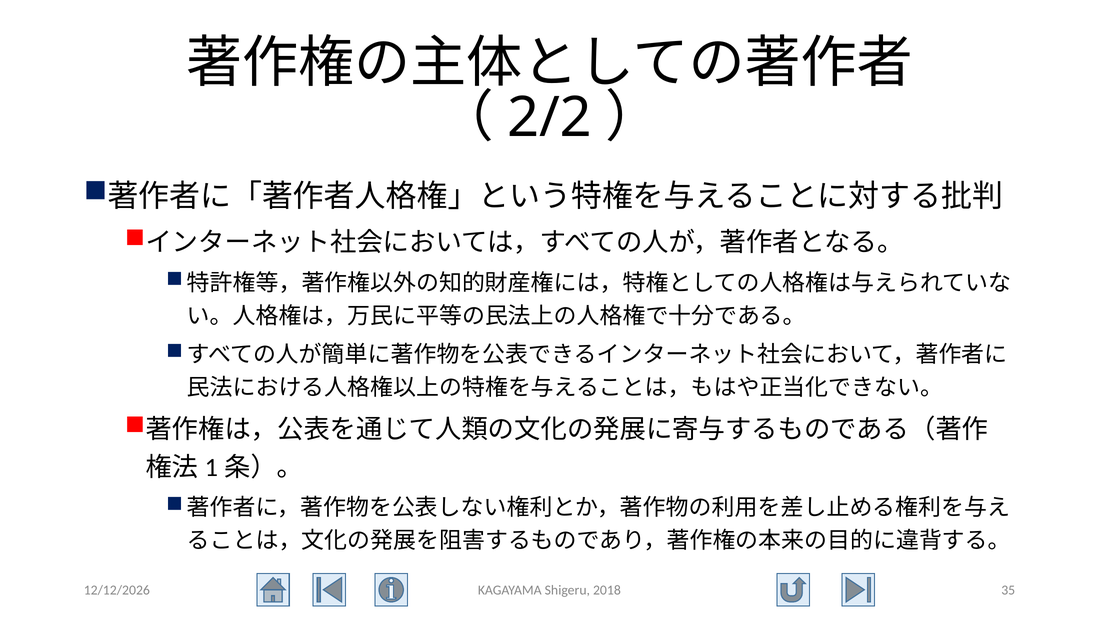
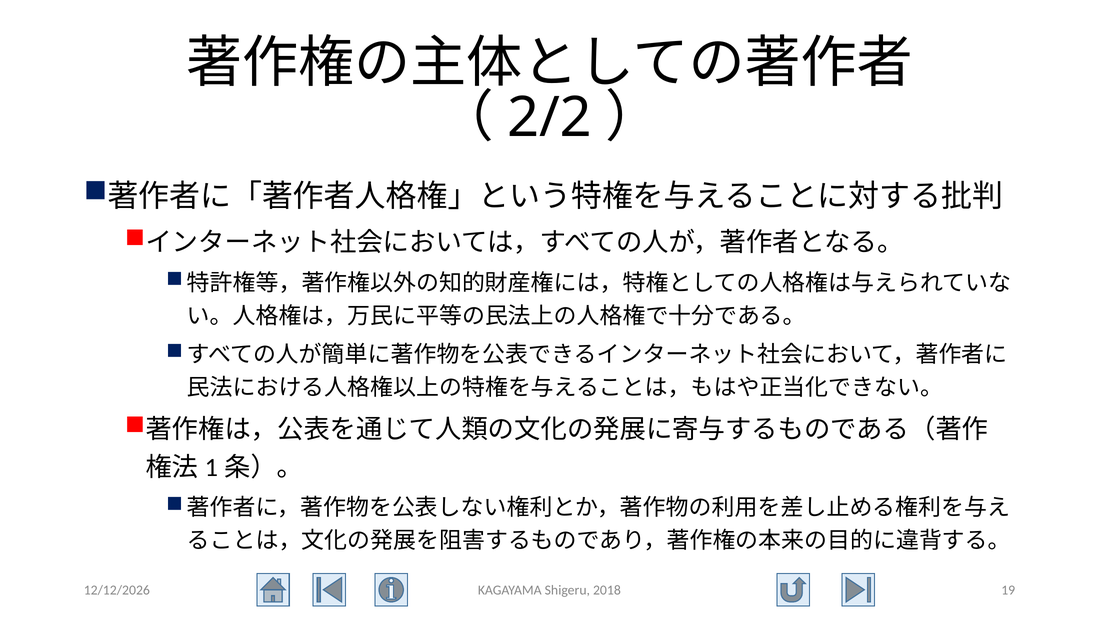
35: 35 -> 19 (1008, 590)
